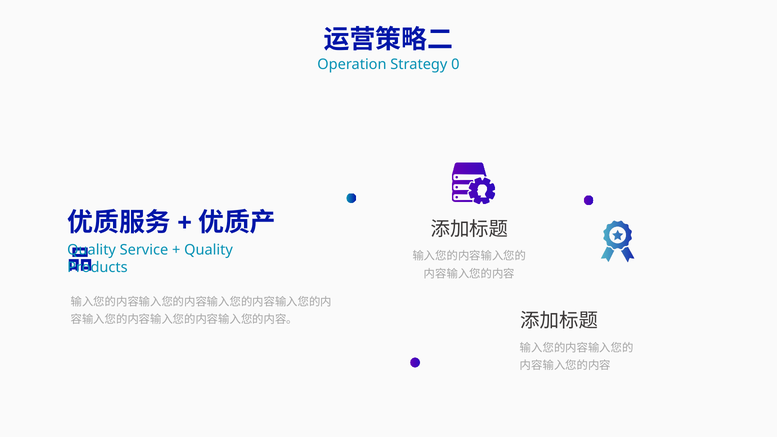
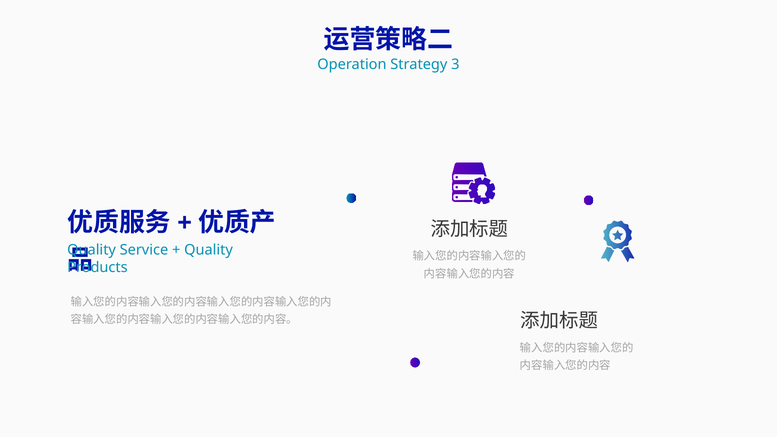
0: 0 -> 3 (455, 64)
